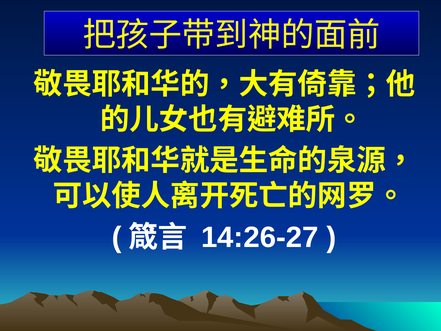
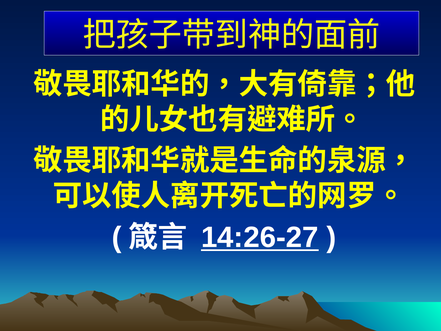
14:26-27 underline: none -> present (260, 237)
